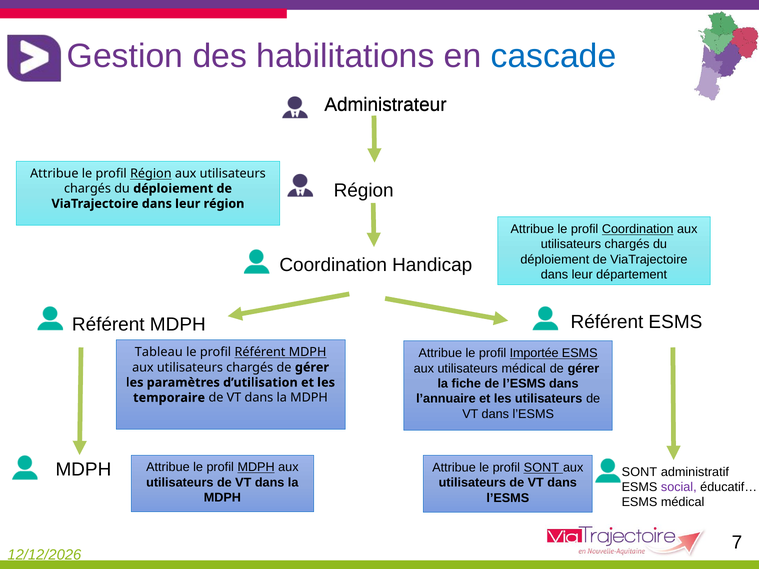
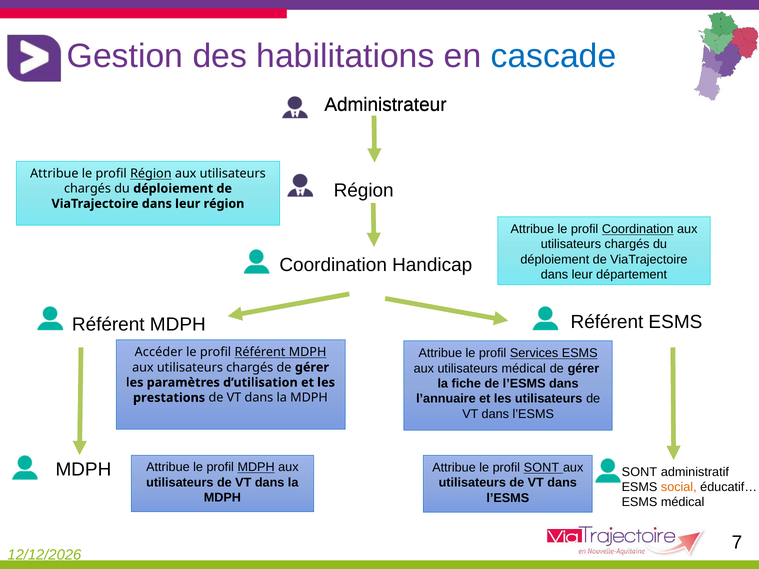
Importée: Importée -> Services (534, 353)
Tableau: Tableau -> Accéder (159, 352)
temporaire: temporaire -> prestations (169, 398)
social colour: purple -> orange (679, 487)
